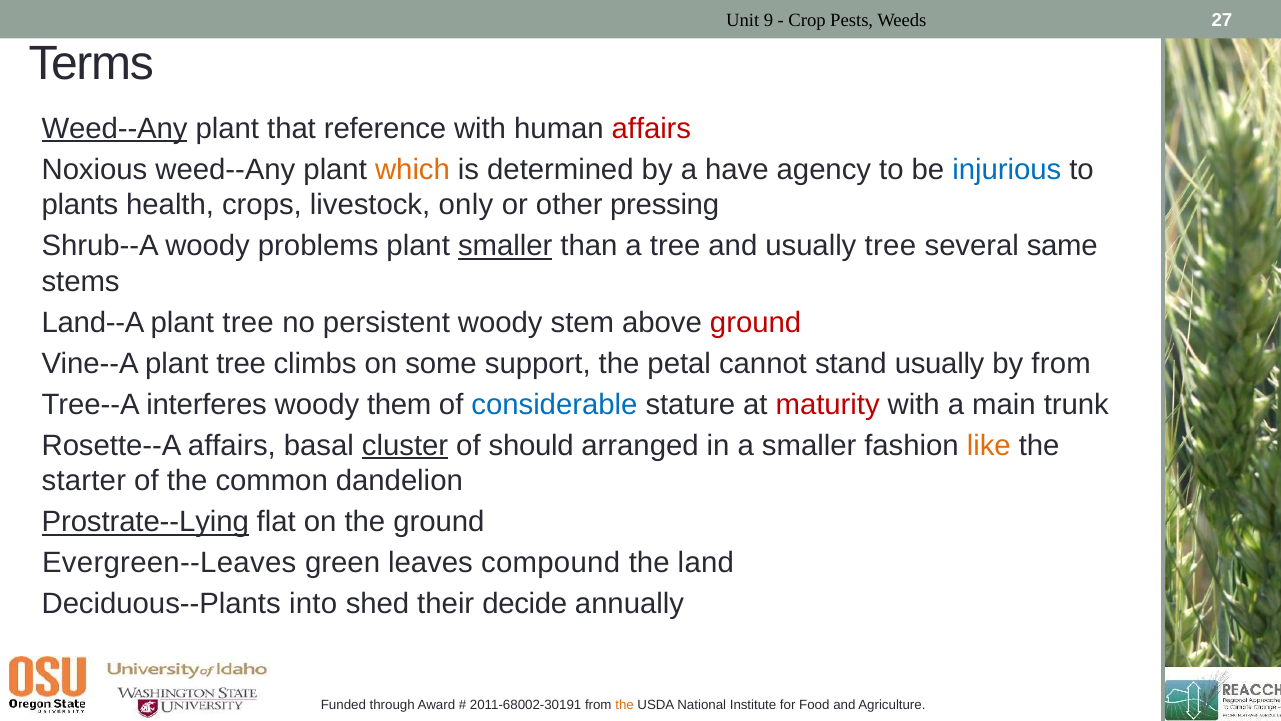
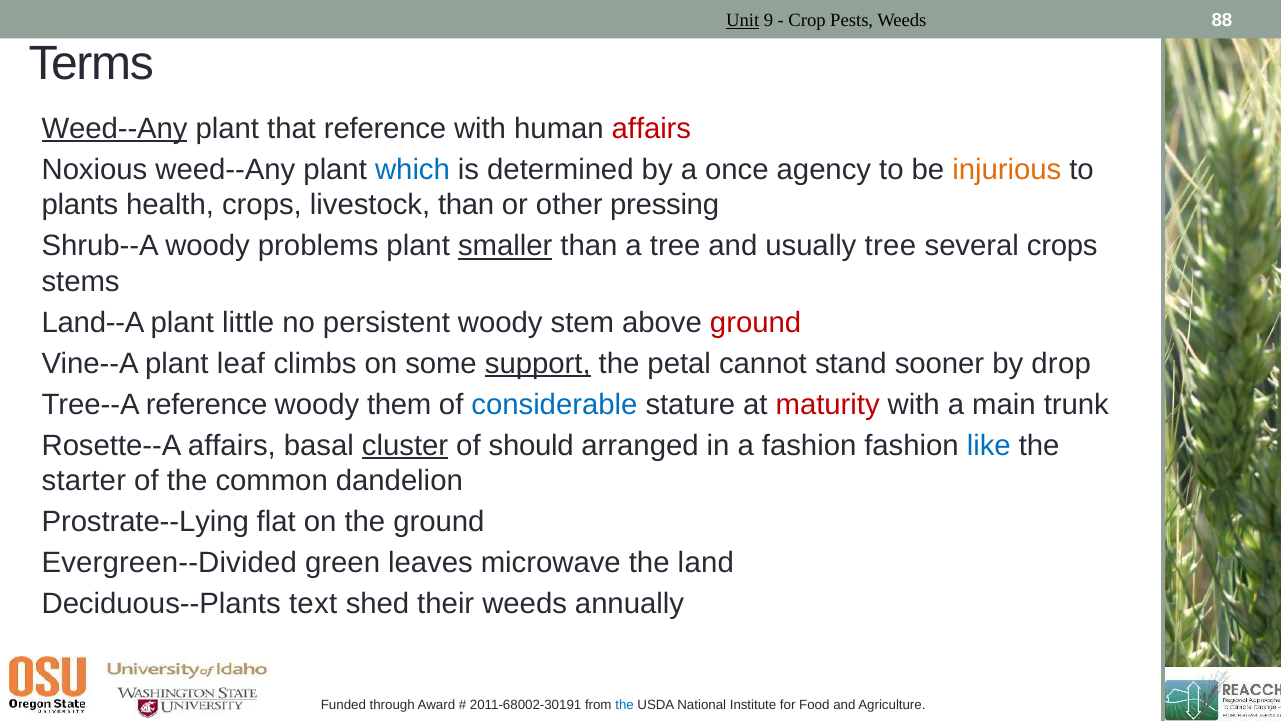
Unit underline: none -> present (743, 20)
27: 27 -> 88 (1222, 20)
which colour: orange -> blue (413, 170)
have: have -> once (737, 170)
injurious colour: blue -> orange (1007, 170)
livestock only: only -> than (466, 205)
several same: same -> crops (1062, 246)
tree: tree -> little (248, 322)
Vine--A plant tree: tree -> leaf (241, 363)
support underline: none -> present (538, 363)
stand usually: usually -> sooner (939, 363)
by from: from -> drop (1061, 363)
Tree--A interferes: interferes -> reference (207, 404)
a smaller: smaller -> fashion (809, 445)
like colour: orange -> blue (989, 445)
Prostrate--Lying underline: present -> none (145, 522)
Evergreen--Leaves: Evergreen--Leaves -> Evergreen--Divided (169, 563)
compound: compound -> microwave (551, 563)
into: into -> text (313, 604)
their decide: decide -> weeds (525, 604)
the colour: orange -> blue (625, 705)
